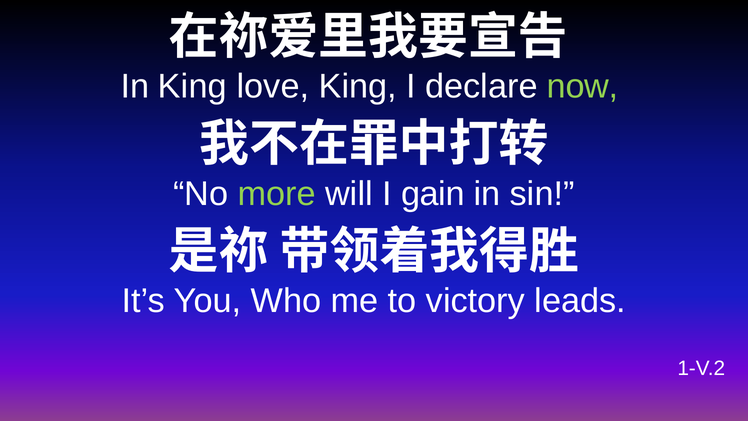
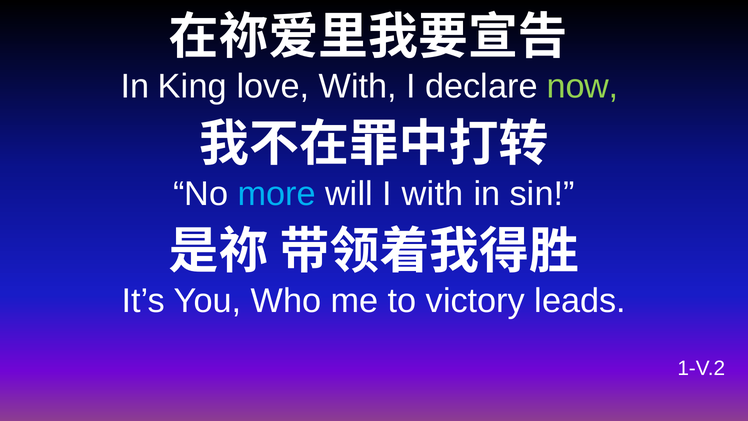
love King: King -> With (358, 86)
more colour: light green -> light blue (277, 194)
I gain: gain -> with (433, 194)
